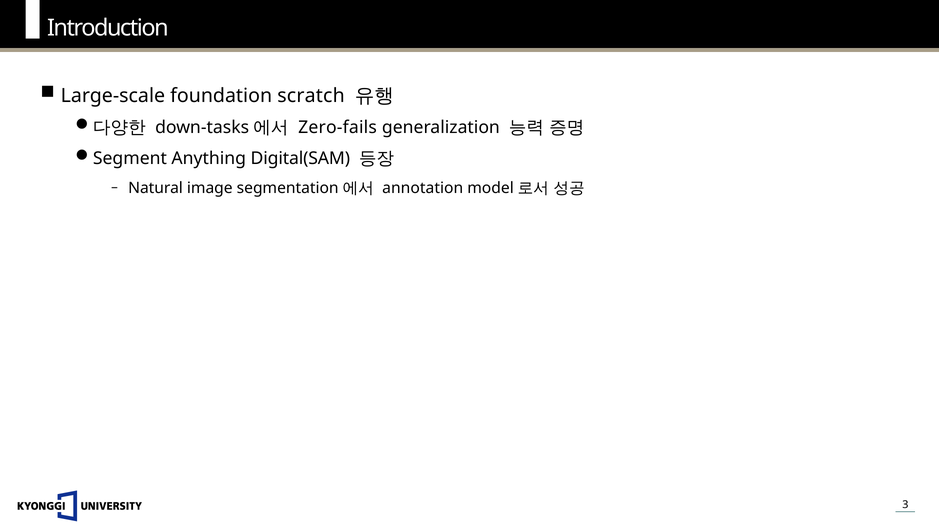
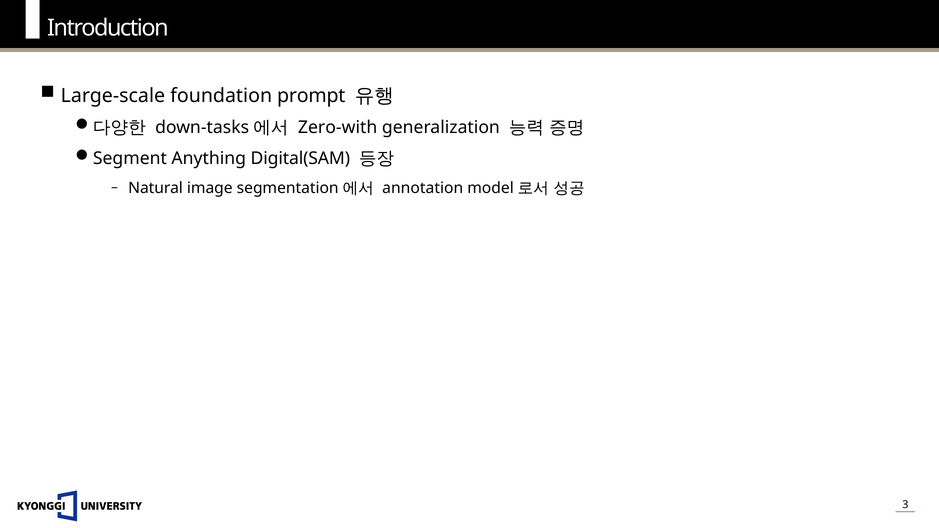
scratch: scratch -> prompt (311, 96)
Zero-fails: Zero-fails -> Zero-with (338, 128)
